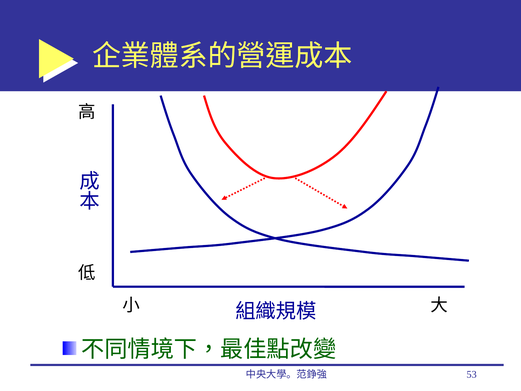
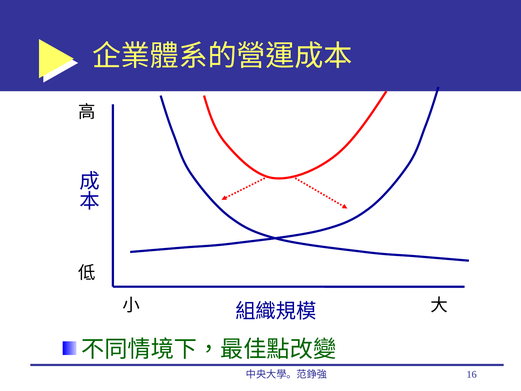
53: 53 -> 16 (472, 374)
